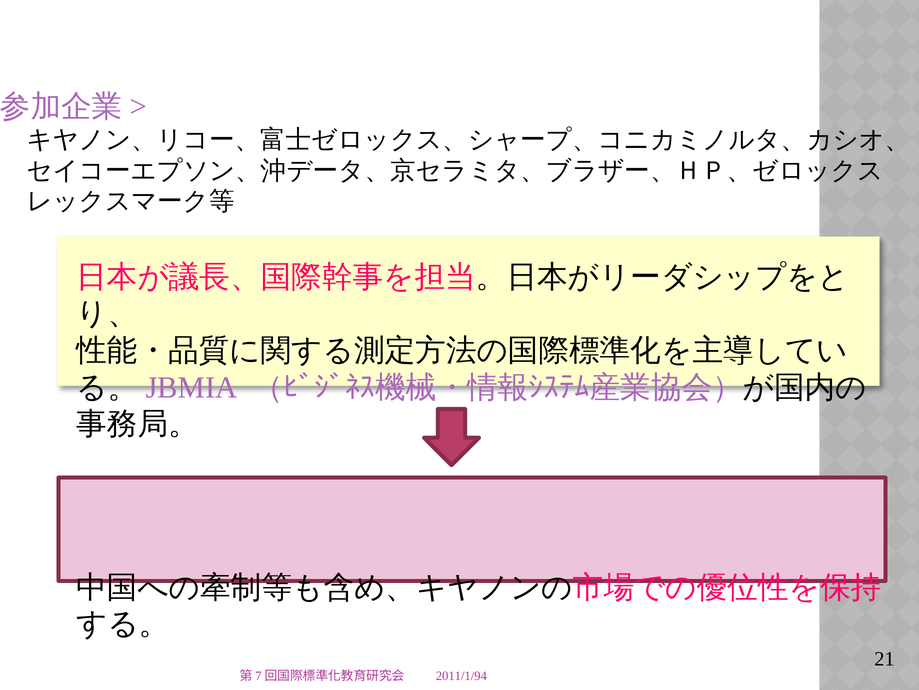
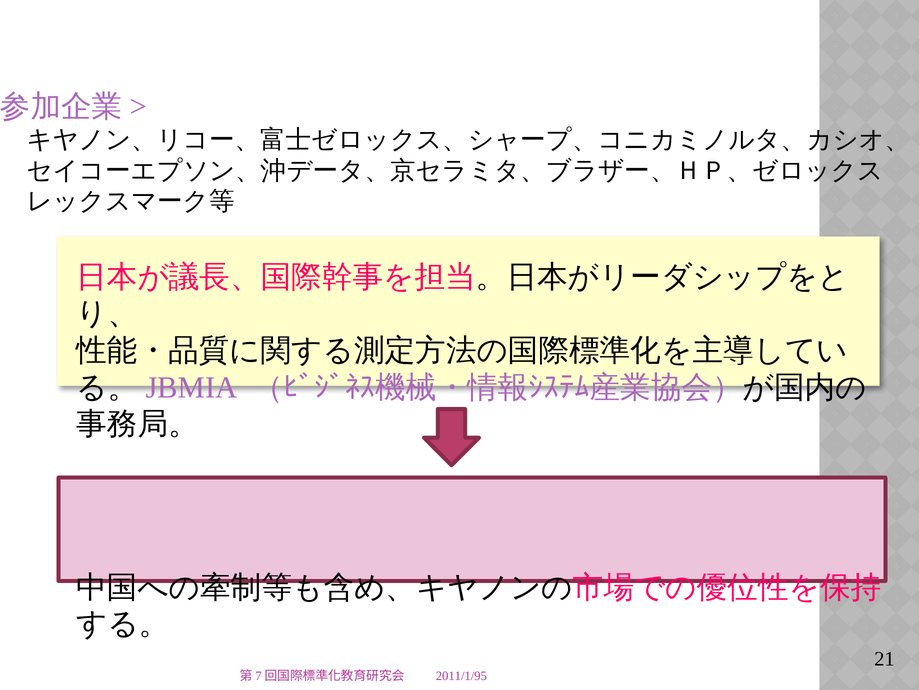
2011/1/94: 2011/1/94 -> 2011/1/95 (461, 675)
